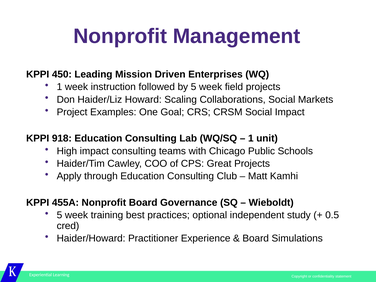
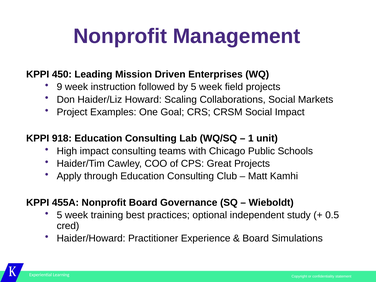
1: 1 -> 9 (59, 87)
